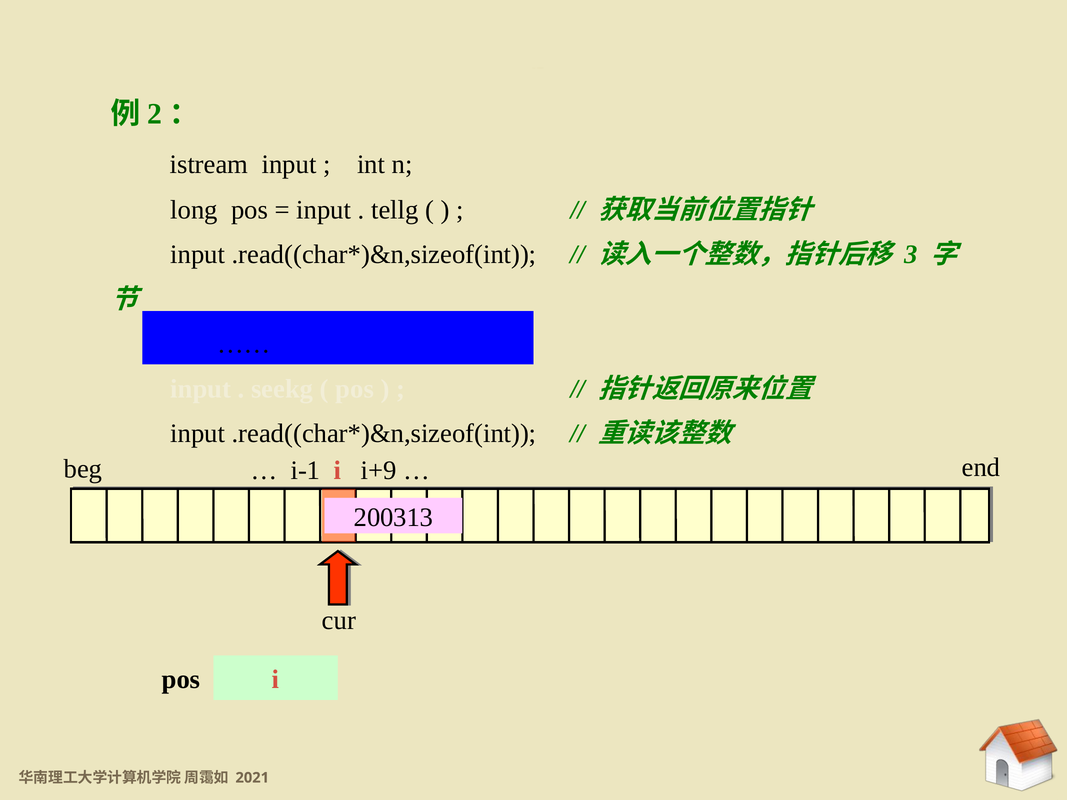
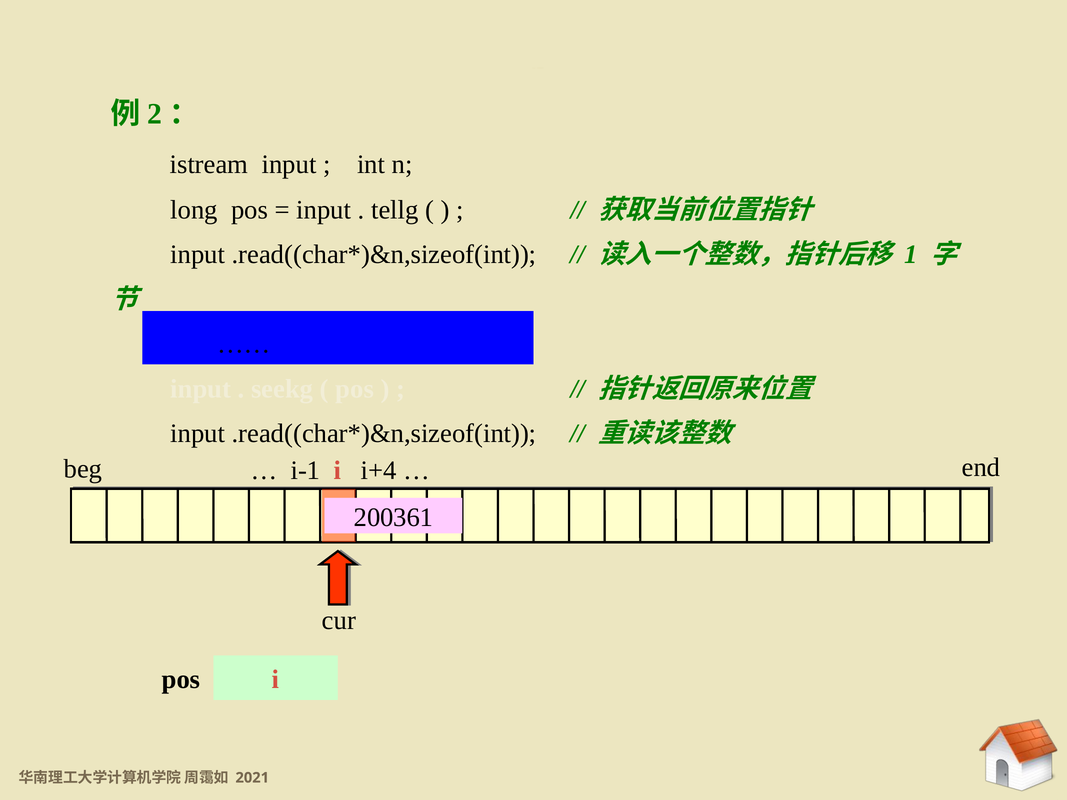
3: 3 -> 1 (911, 255)
i+9: i+9 -> i+4 (379, 471)
200313: 200313 -> 200361 (394, 518)
